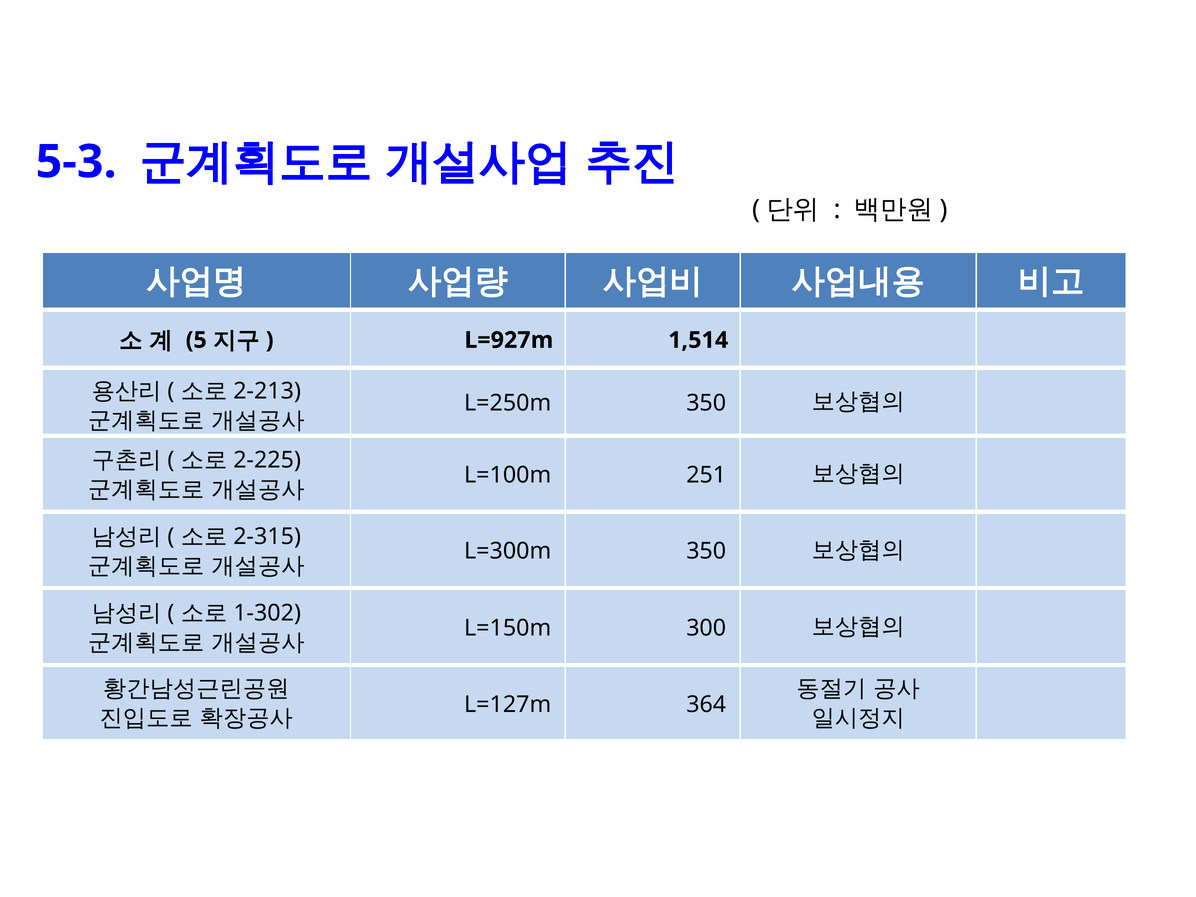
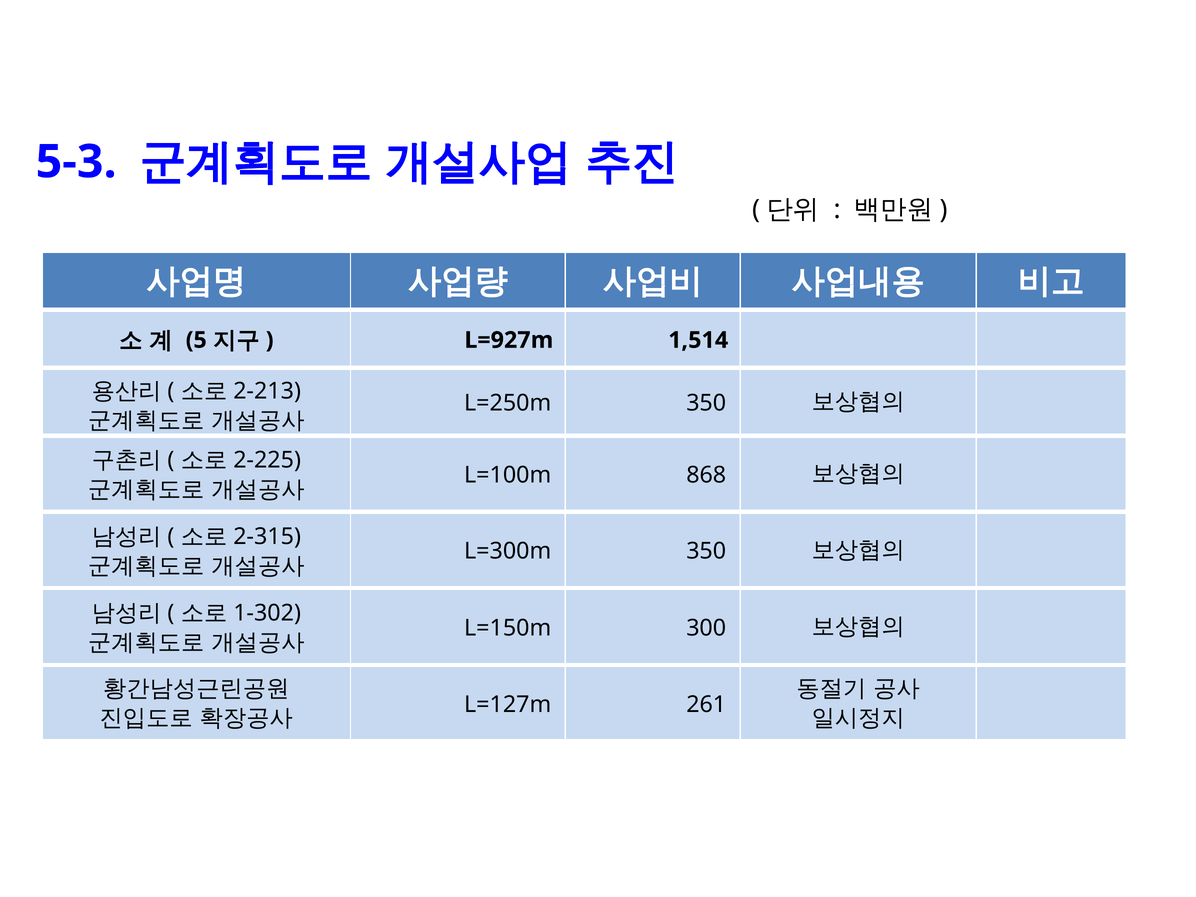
251: 251 -> 868 (706, 475)
364: 364 -> 261 (706, 704)
